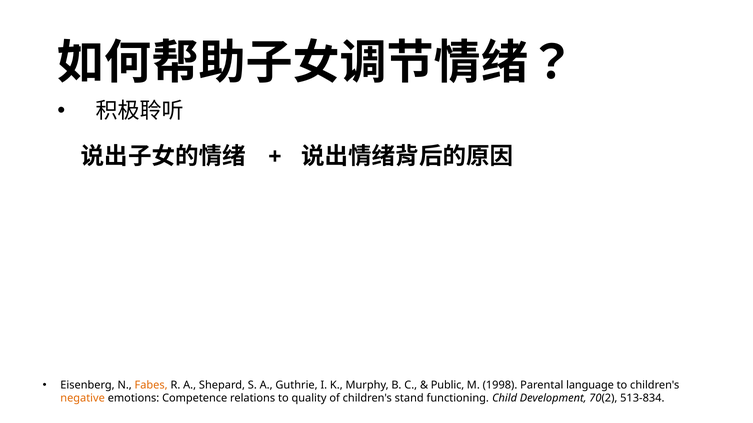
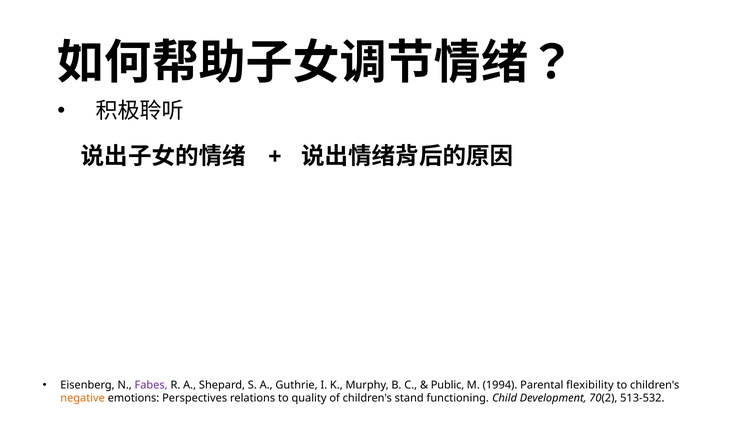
Fabes colour: orange -> purple (151, 385)
1998: 1998 -> 1994 (500, 385)
language: language -> flexibility (590, 385)
Competence: Competence -> Perspectives (195, 399)
513-834: 513-834 -> 513-532 (642, 399)
